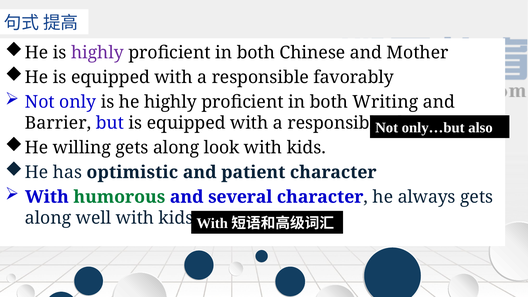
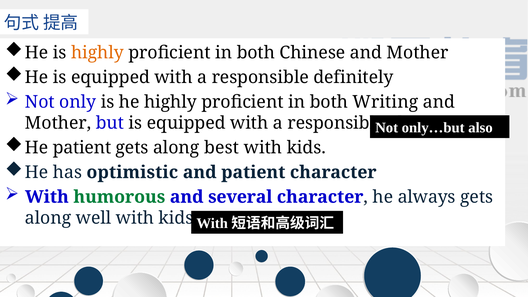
highly colour: purple -> orange (97, 53)
favorably: favorably -> definitely (354, 77)
Barrier: Barrier -> Mother (58, 123)
He willing: willing -> patient (82, 148)
look: look -> best (222, 148)
